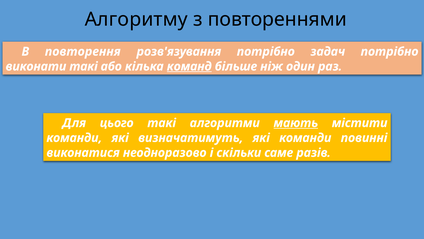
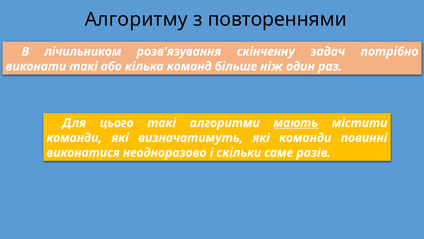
повторення: повторення -> лічильником (83, 51)
розв'язування потрібно: потрібно -> скінченну (266, 51)
команд underline: present -> none (189, 66)
